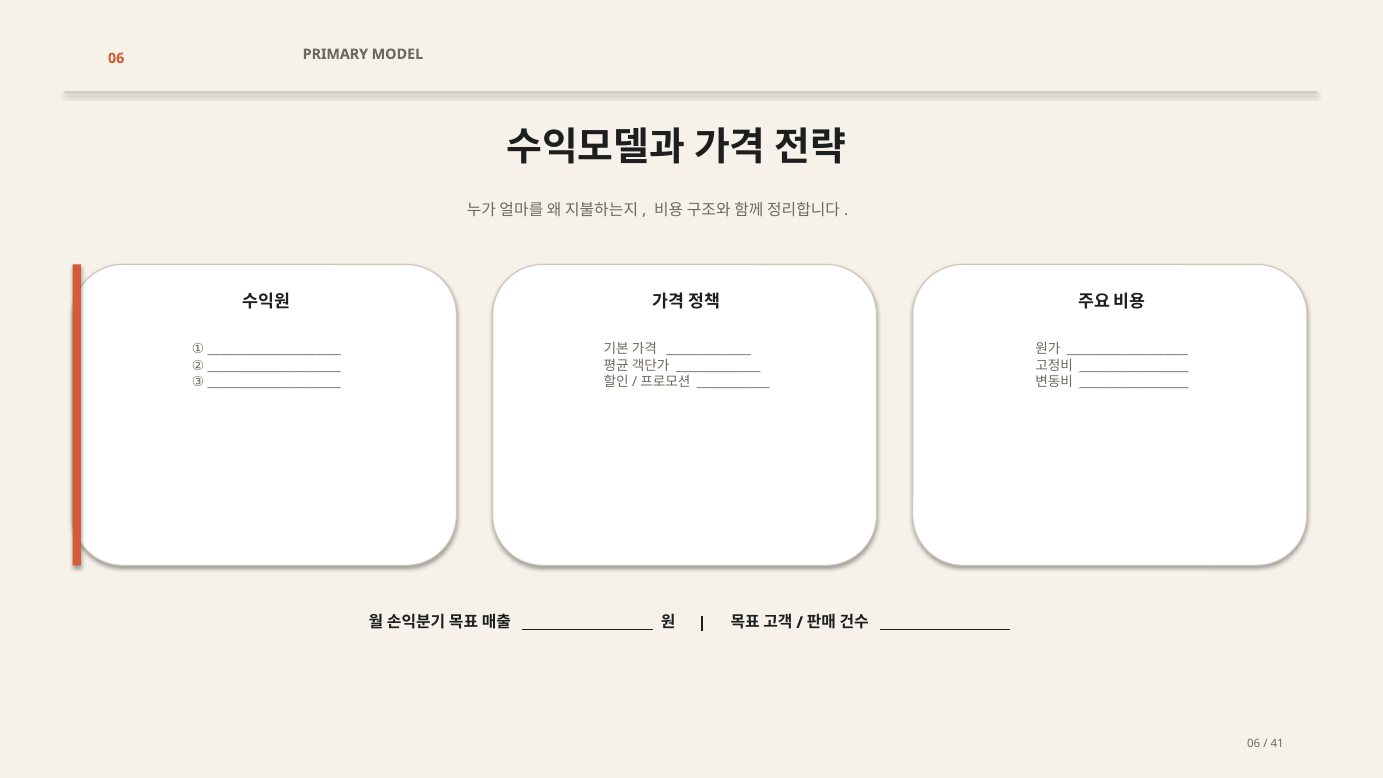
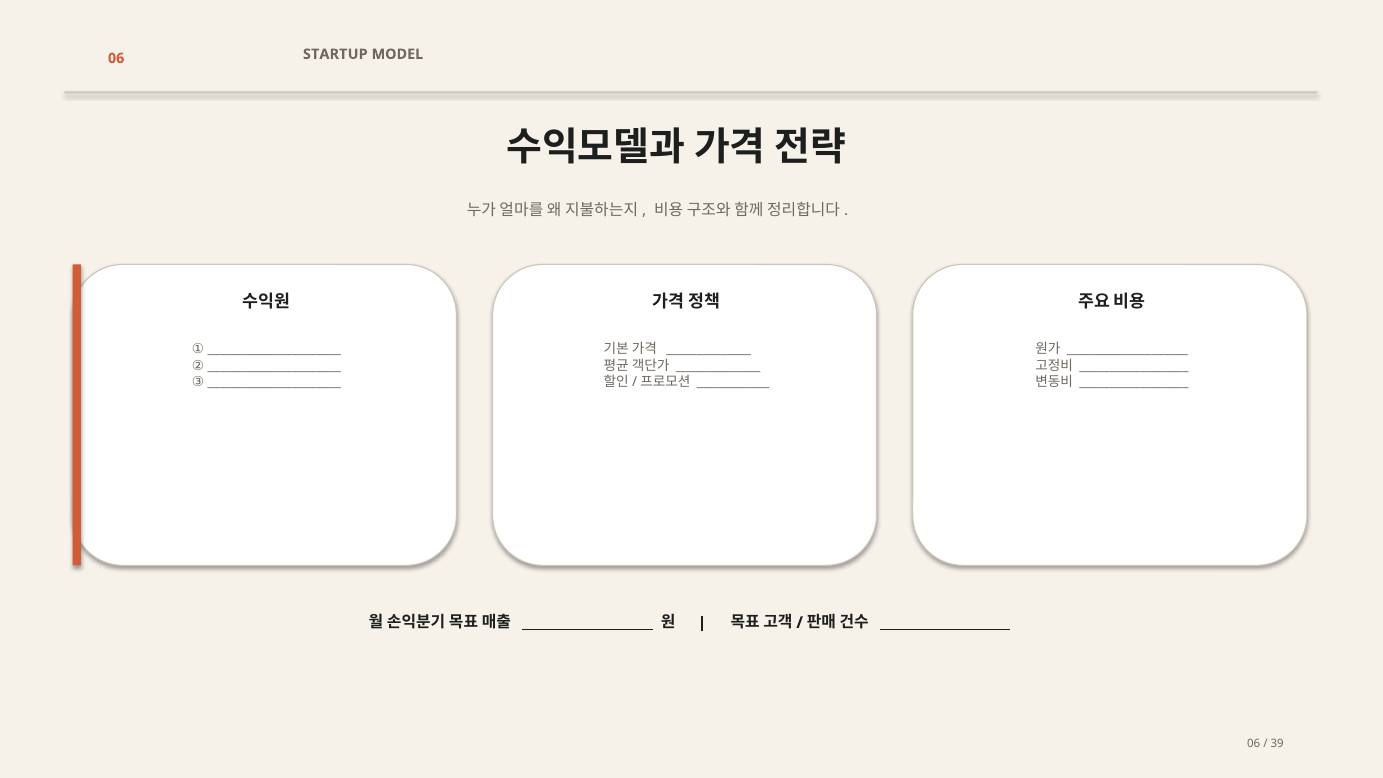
PRIMARY: PRIMARY -> STARTUP (335, 54)
41: 41 -> 39 (1277, 744)
